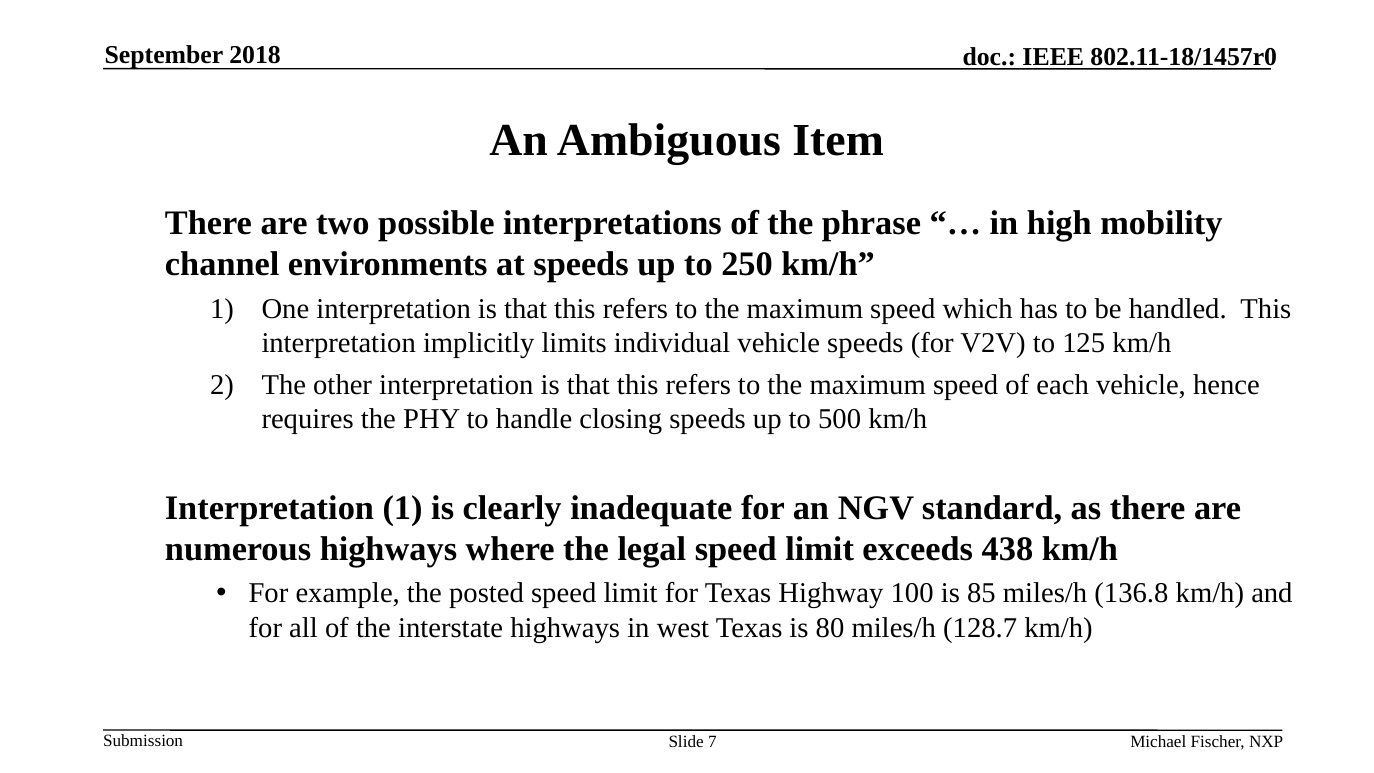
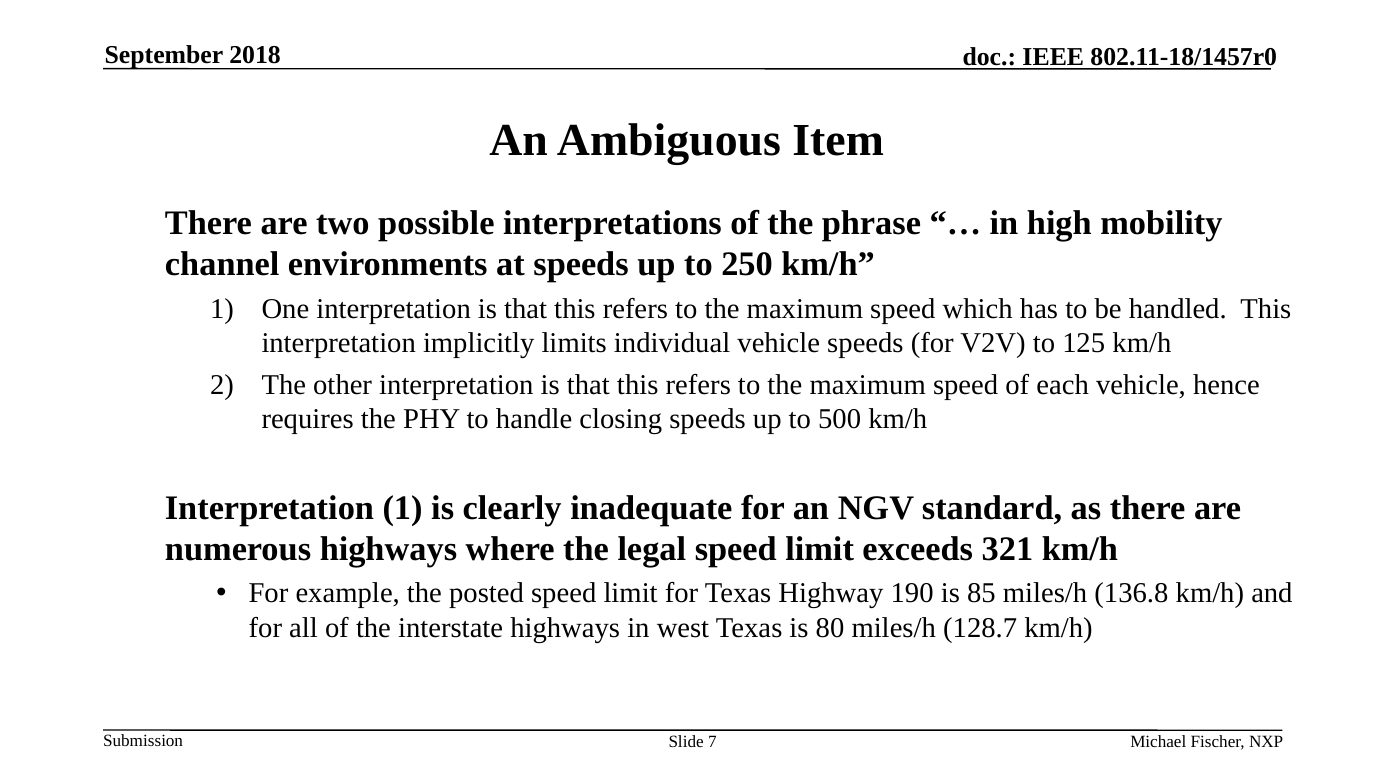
438: 438 -> 321 (1007, 549)
100: 100 -> 190 (912, 593)
